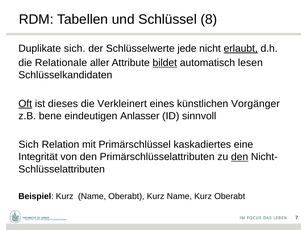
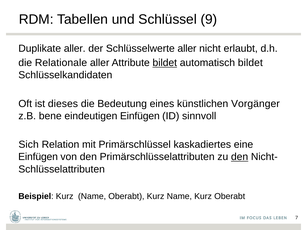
8: 8 -> 9 (209, 19)
Duplikate sich: sich -> aller (75, 49)
Schlüsselwerte jede: jede -> aller (187, 49)
erlaubt underline: present -> none (241, 49)
automatisch lesen: lesen -> bildet (250, 63)
Oft underline: present -> none (25, 104)
Verkleinert: Verkleinert -> Bedeutung (122, 104)
eindeutigen Anlasser: Anlasser -> Einfügen (140, 116)
Integrität: Integrität -> Einfügen (38, 157)
